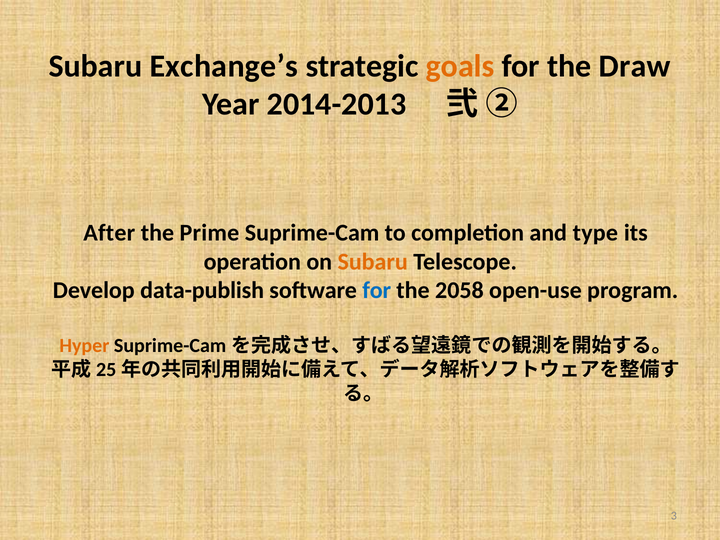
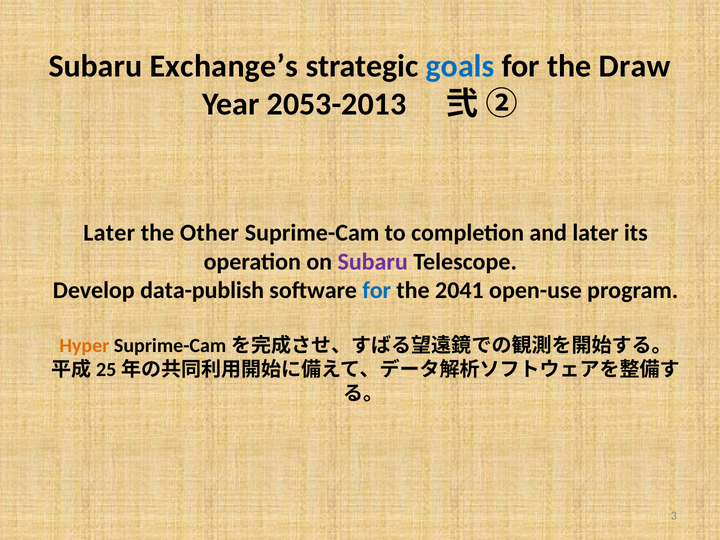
goals colour: orange -> blue (460, 66)
2014-2013: 2014-2013 -> 2053-2013 (337, 104)
After: After -> Later (109, 233)
Prime: Prime -> Other (209, 233)
and type: type -> later (596, 233)
Subaru colour: orange -> purple (373, 262)
2058: 2058 -> 2041 (459, 290)
